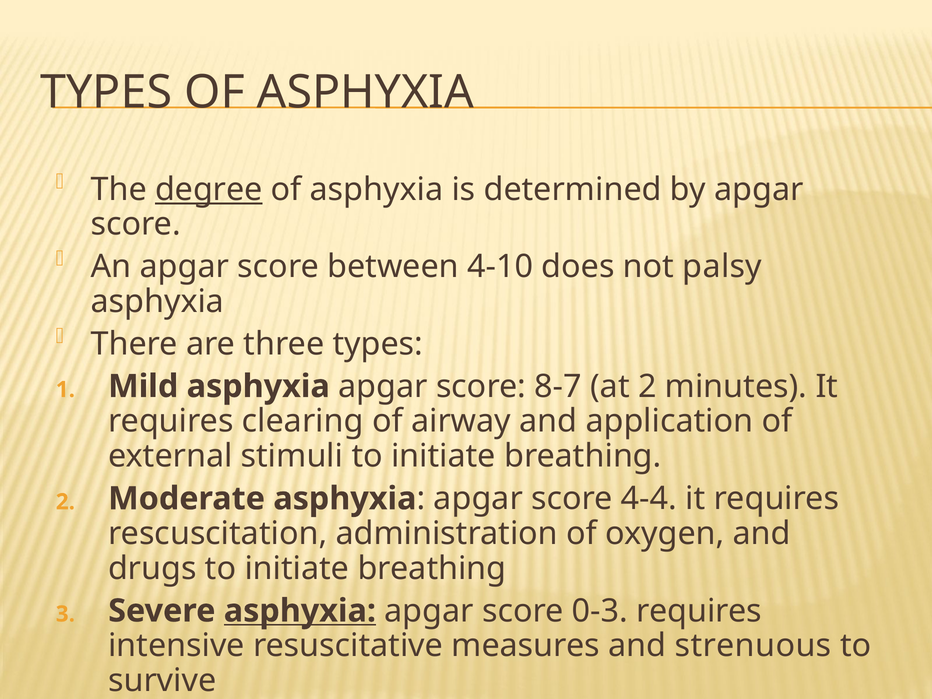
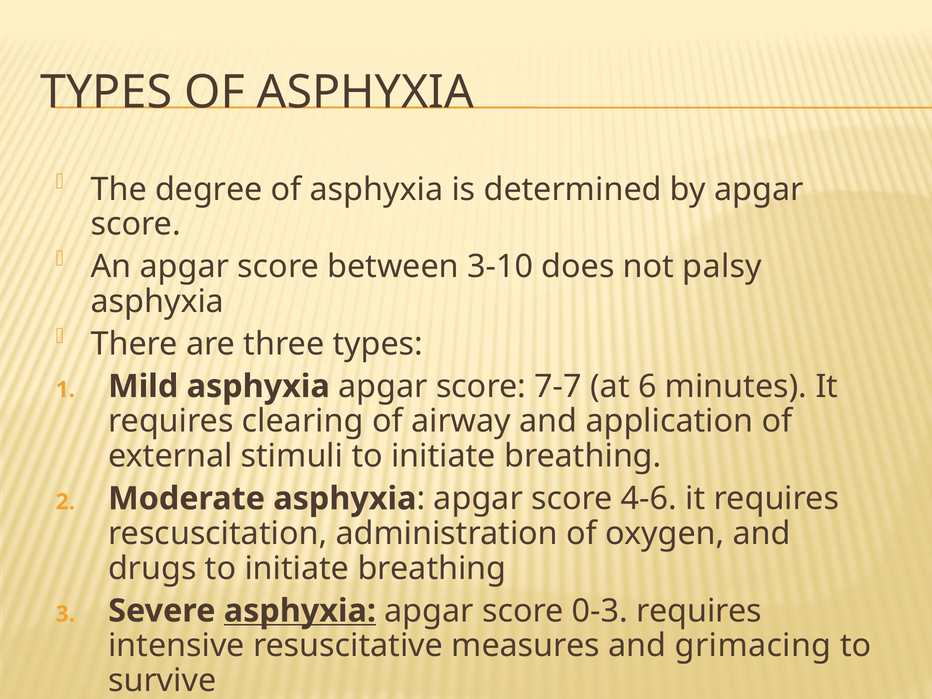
degree underline: present -> none (209, 189)
4-10: 4-10 -> 3-10 (500, 267)
8-7: 8-7 -> 7-7 (558, 386)
at 2: 2 -> 6 (647, 386)
4-4: 4-4 -> 4-6 (649, 499)
strenuous: strenuous -> grimacing (753, 646)
